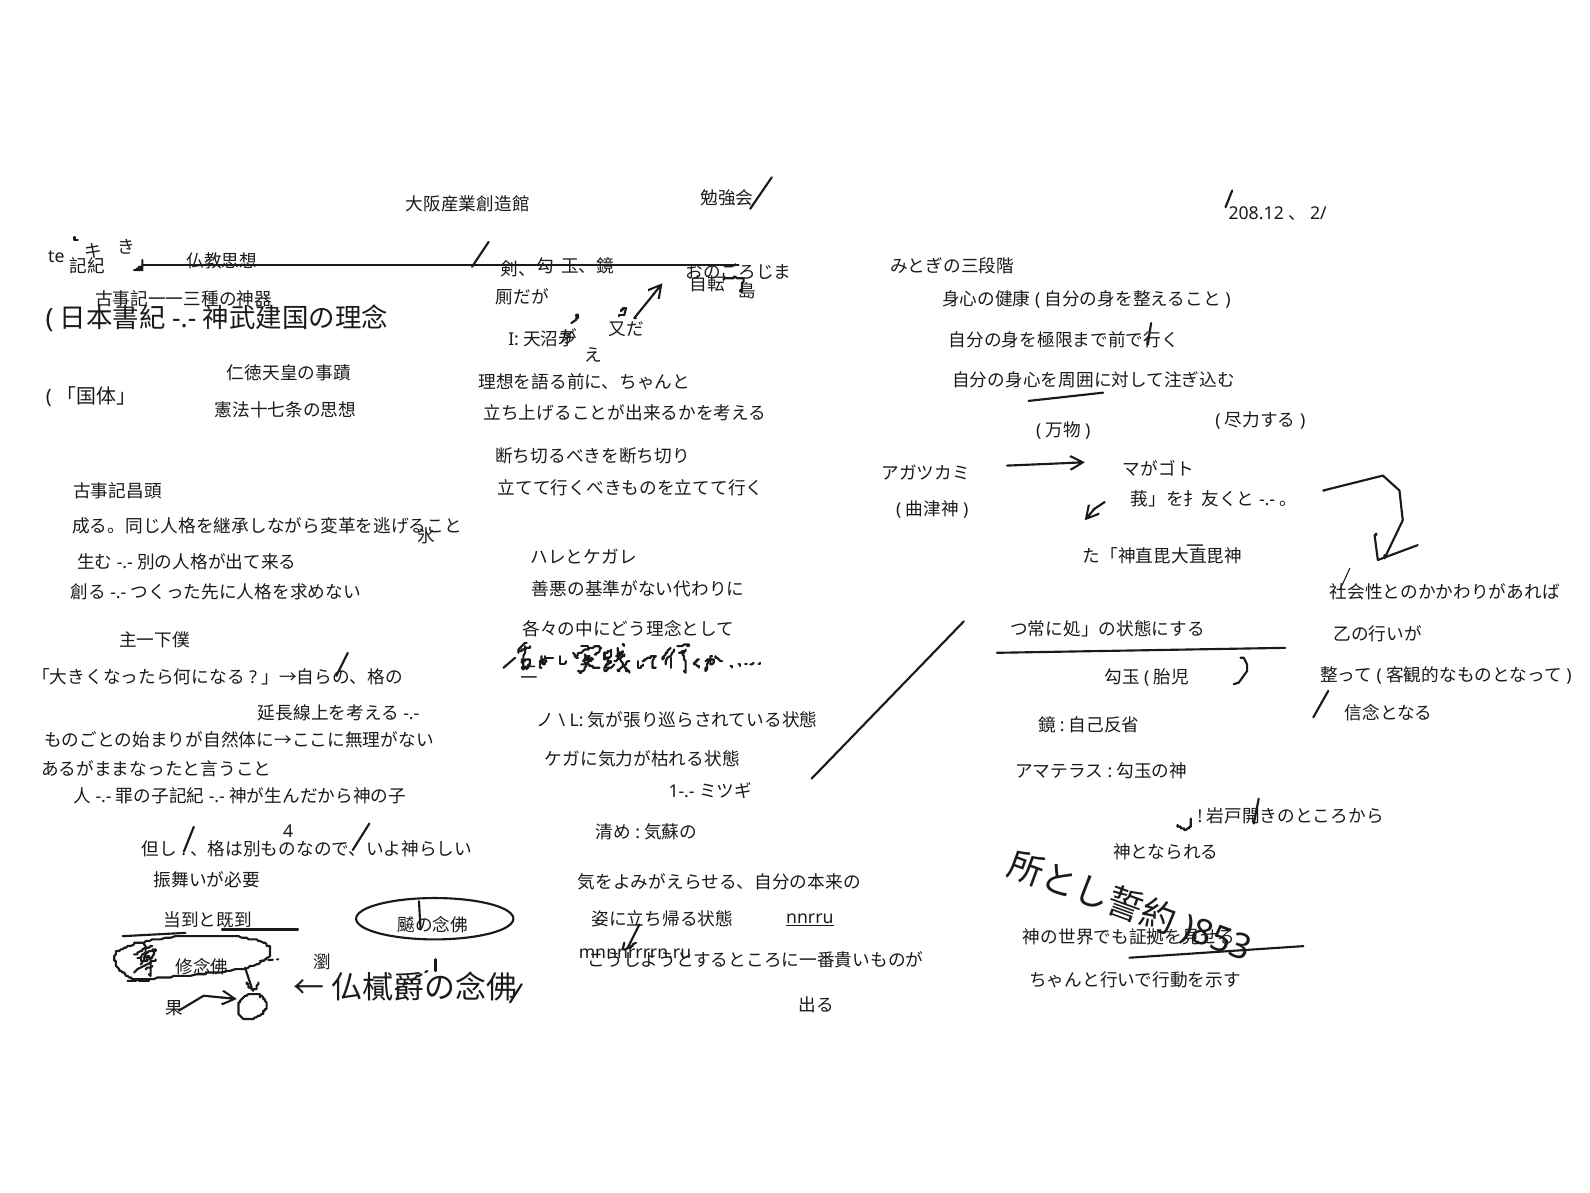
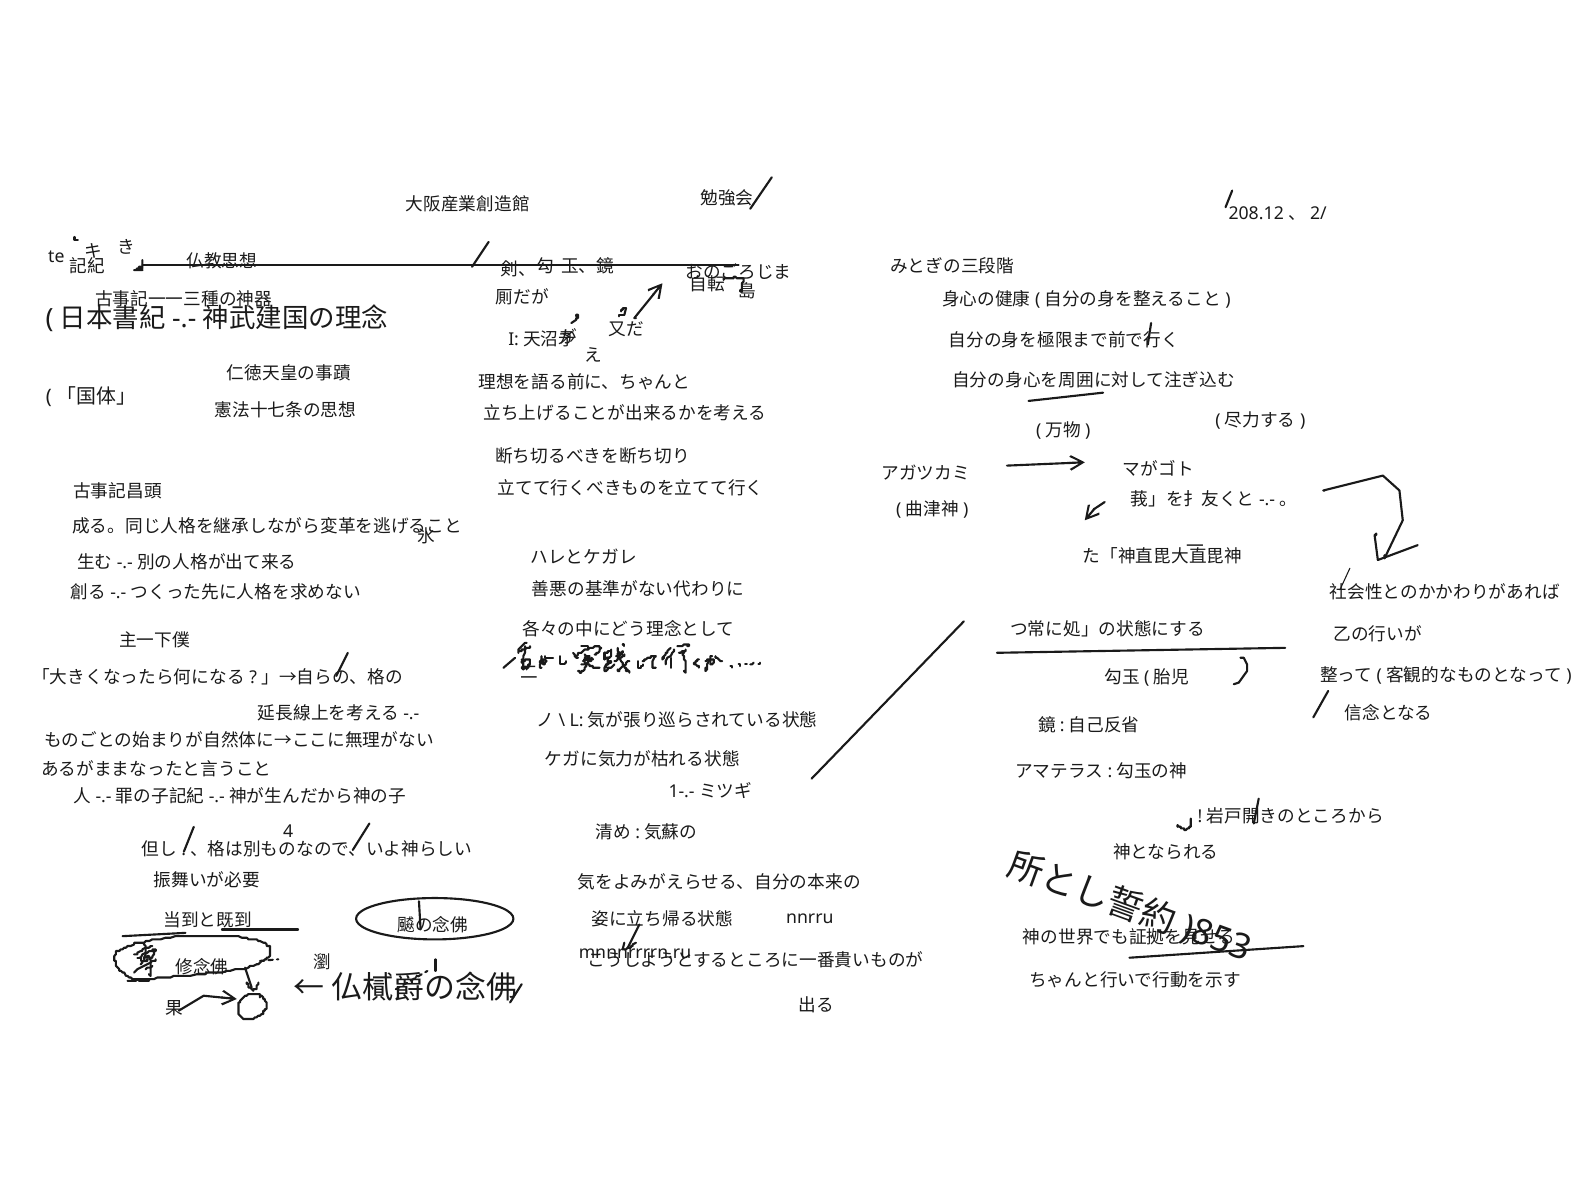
nnrru underline: present -> none (810, 917)
